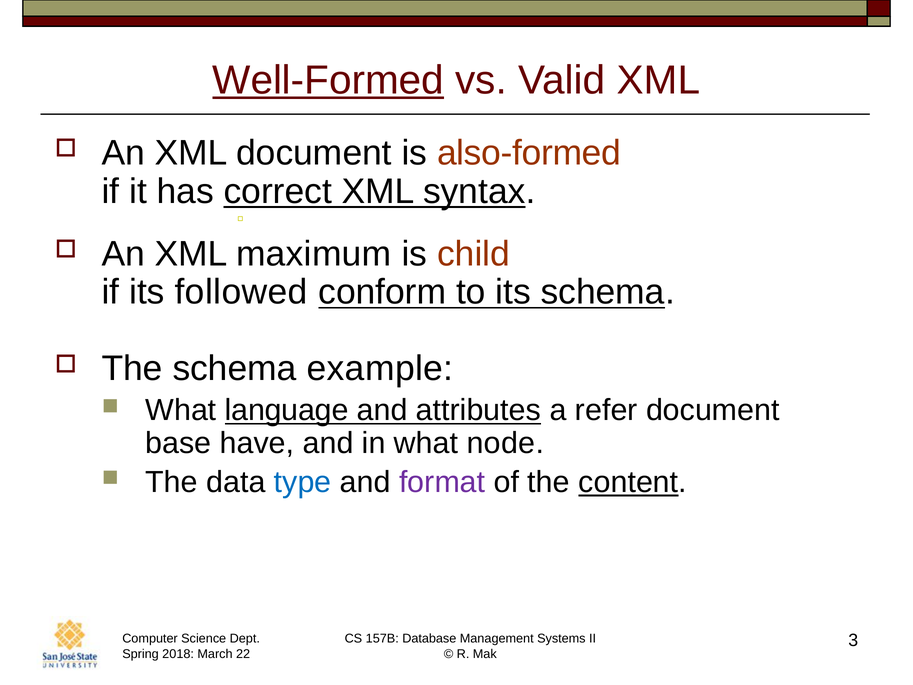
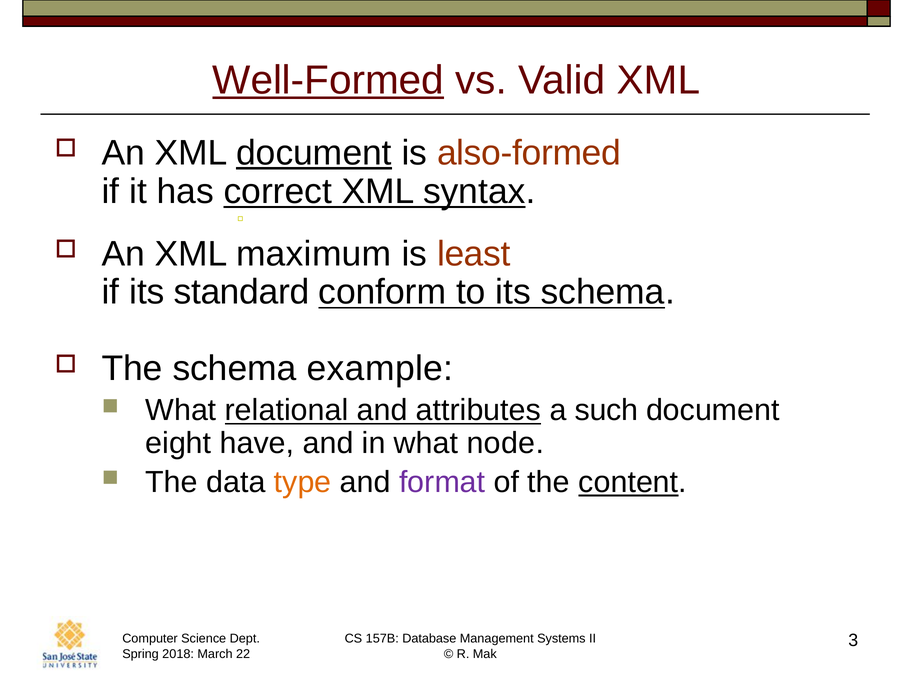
document underline: none -> present (314, 153)
child: child -> least (474, 254)
followed: followed -> standard (241, 292)
language: language -> relational (287, 410)
refer: refer -> such (606, 410)
base: base -> eight (178, 443)
type colour: blue -> orange (303, 482)
